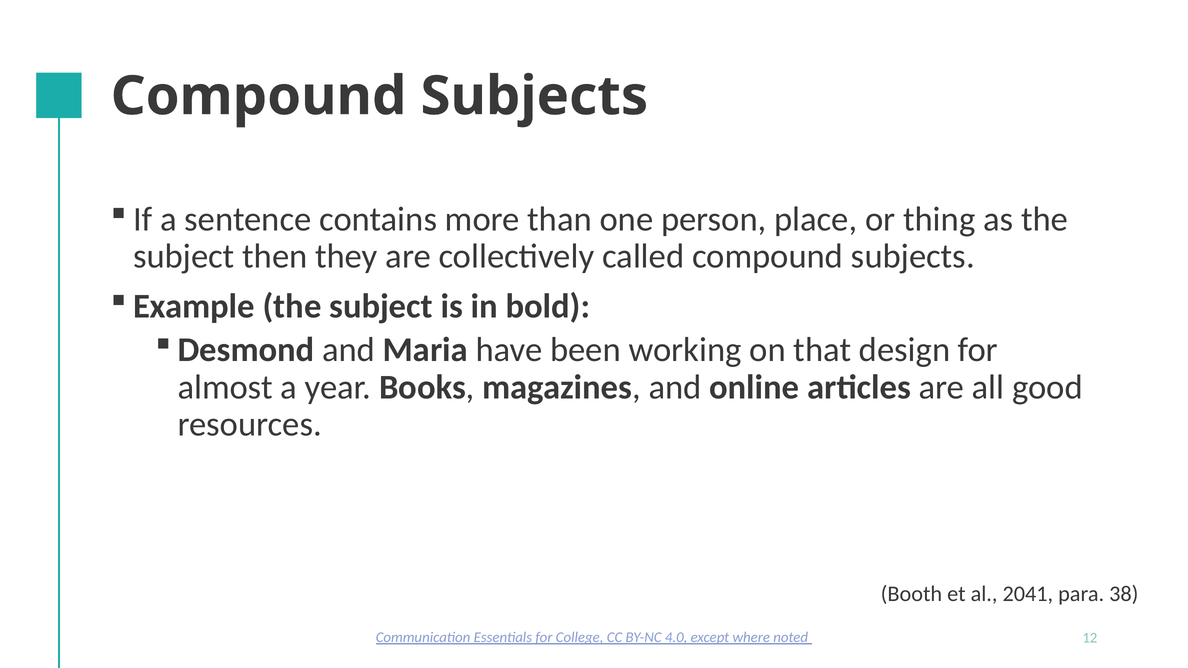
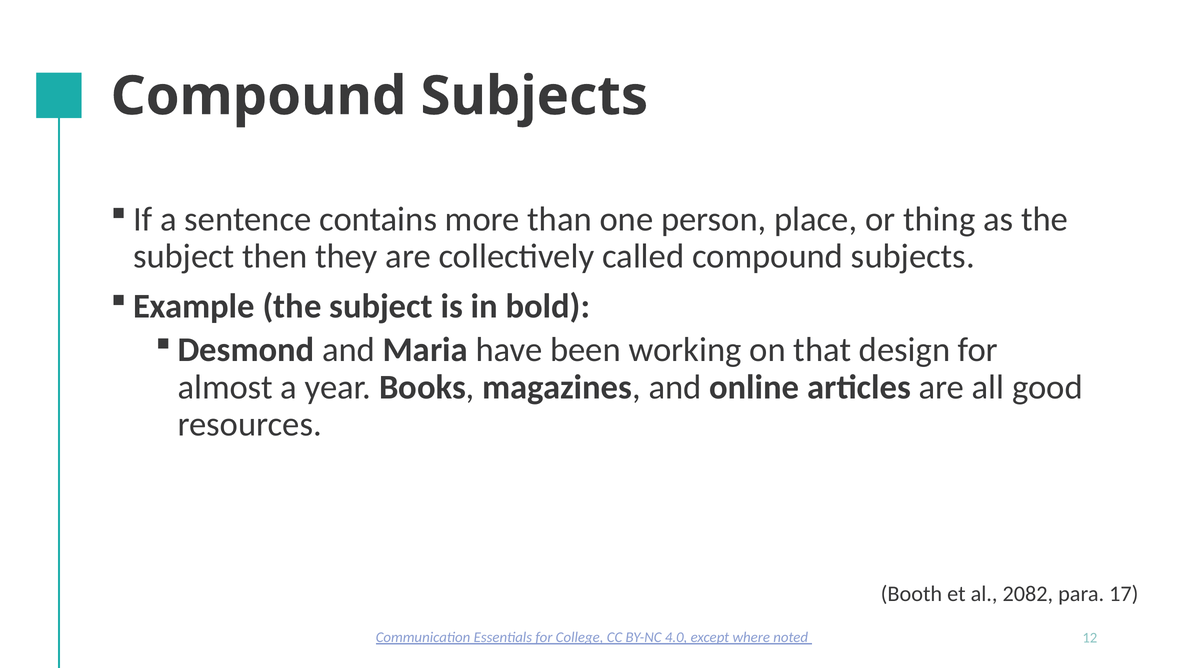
2041: 2041 -> 2082 (1028, 594)
38: 38 -> 17 (1124, 594)
